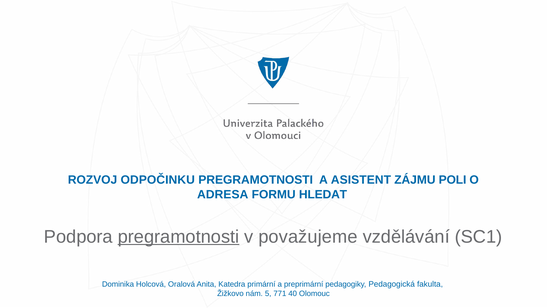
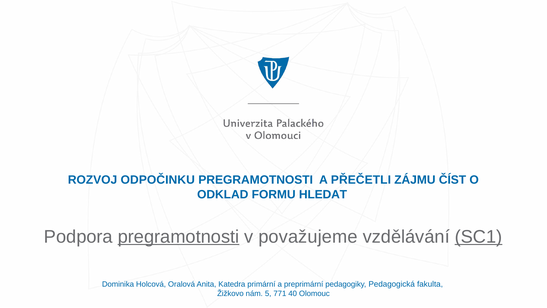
ASISTENT: ASISTENT -> PŘEČETLI (361, 180)
POLI: POLI -> ČÍST (452, 180)
ADRESA: ADRESA -> ODKLAD (223, 194)
SC1 underline: none -> present (479, 236)
